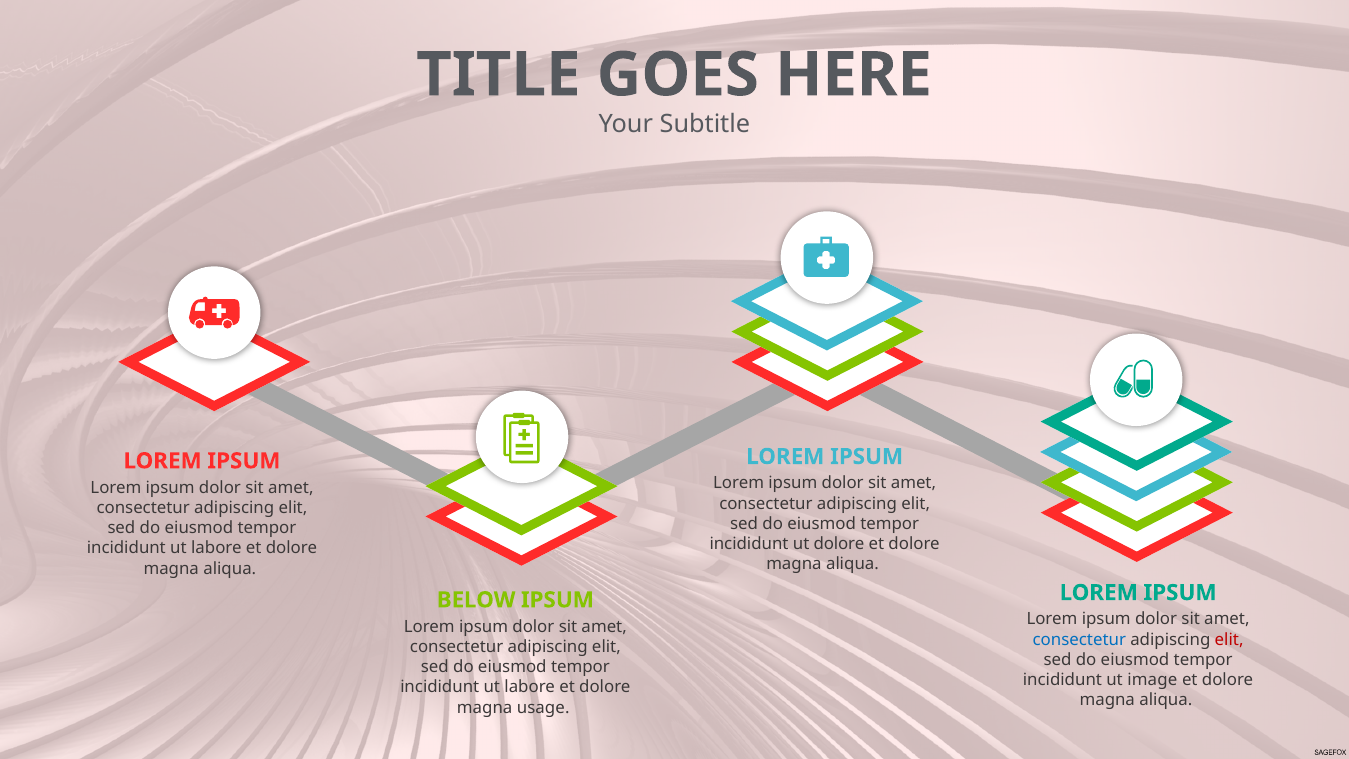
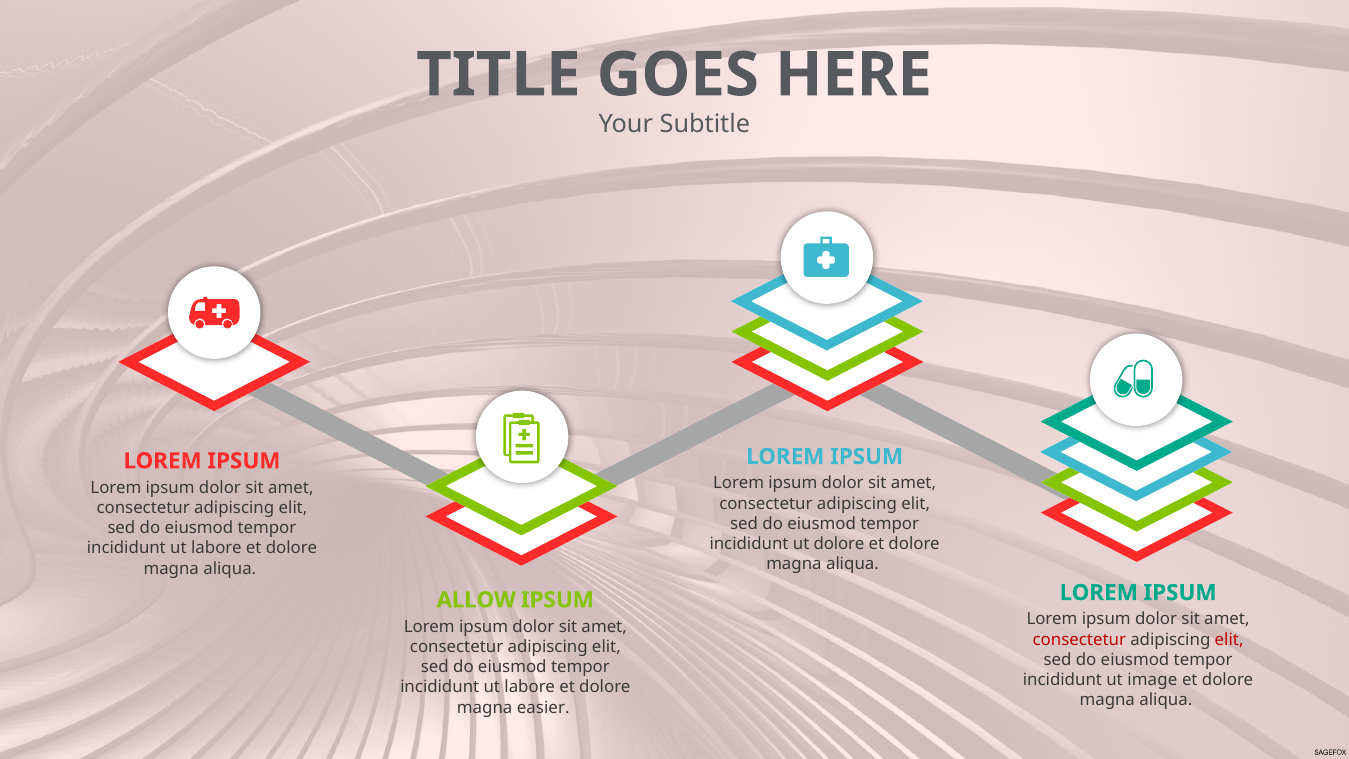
BELOW: BELOW -> ALLOW (476, 600)
consectetur colour: blue -> red (1079, 639)
usage: usage -> easier (543, 707)
